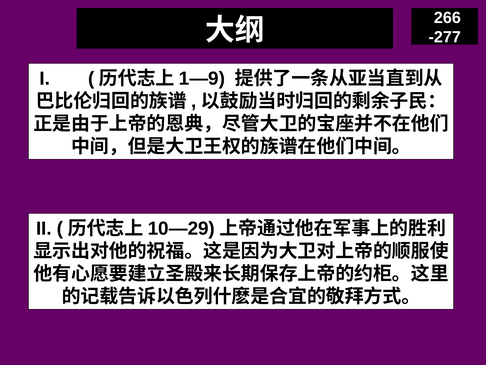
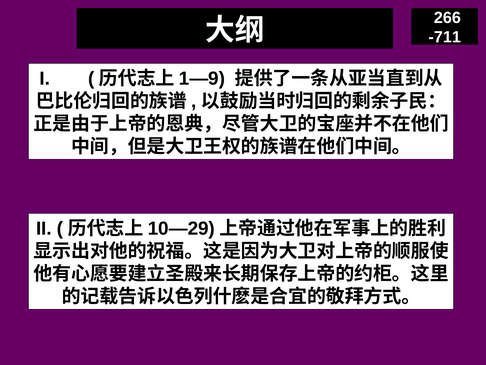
-277: -277 -> -711 (445, 37)
